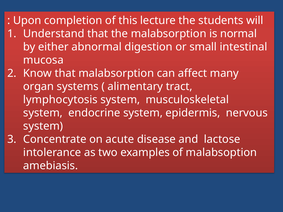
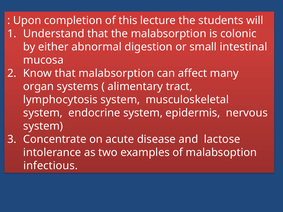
normal: normal -> colonic (238, 34)
amebiasis: amebiasis -> infectious (51, 166)
